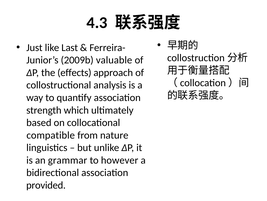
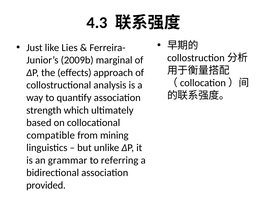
Last: Last -> Lies (70, 47)
valuable: valuable -> marginal (114, 60)
nature: nature -> mining (114, 135)
however: however -> referring (120, 160)
